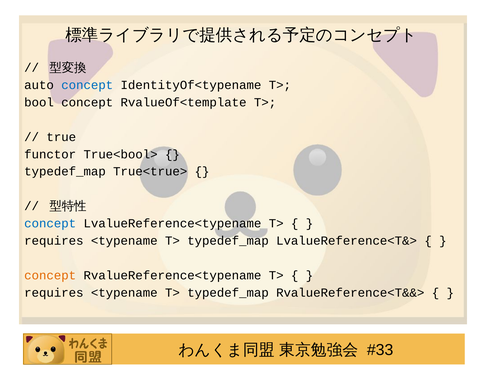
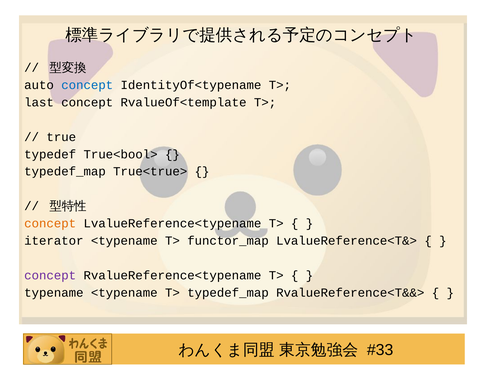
bool: bool -> last (39, 102)
functor: functor -> typedef (50, 154)
concept colour: blue -> orange (50, 223)
requires: requires -> iterator (54, 241)
typedef_map: typedef_map -> functor_map (228, 241)
concept colour: orange -> purple (50, 275)
requires: requires -> typename (54, 292)
